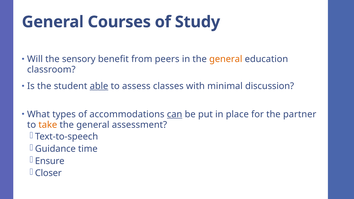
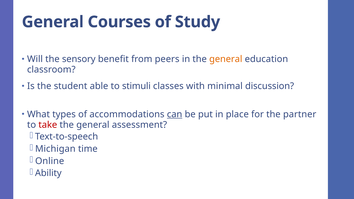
able underline: present -> none (99, 86)
assess: assess -> stimuli (136, 86)
take colour: orange -> red (48, 125)
Guidance: Guidance -> Michigan (55, 149)
Ensure: Ensure -> Online (50, 161)
Closer: Closer -> Ability (48, 173)
